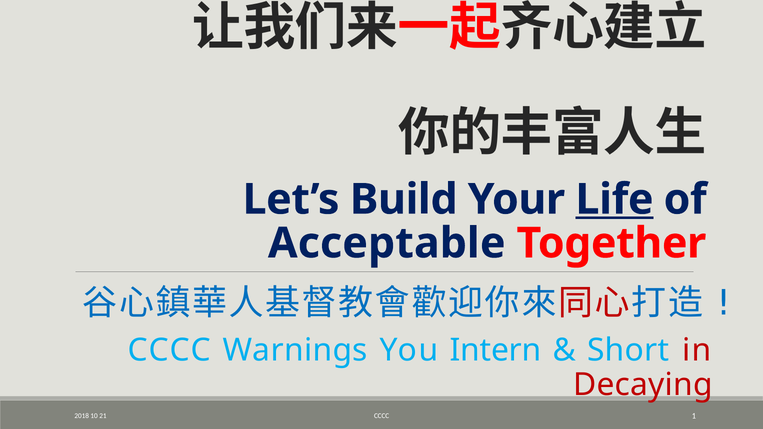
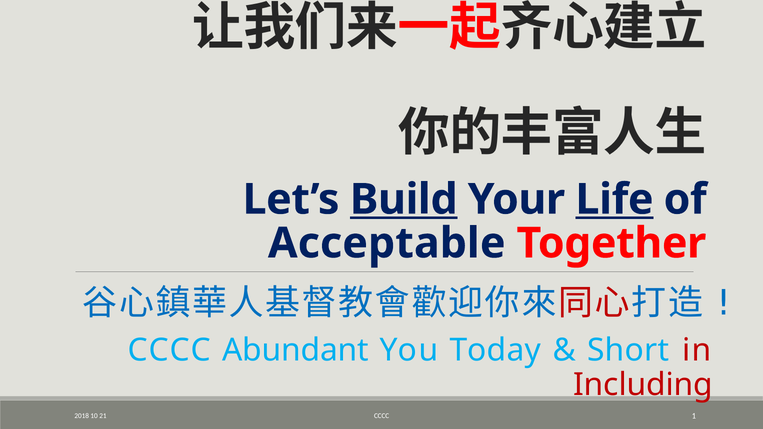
Build underline: none -> present (404, 200)
Warnings: Warnings -> Abundant (295, 351)
Intern: Intern -> Today (495, 351)
Decaying: Decaying -> Including (643, 385)
